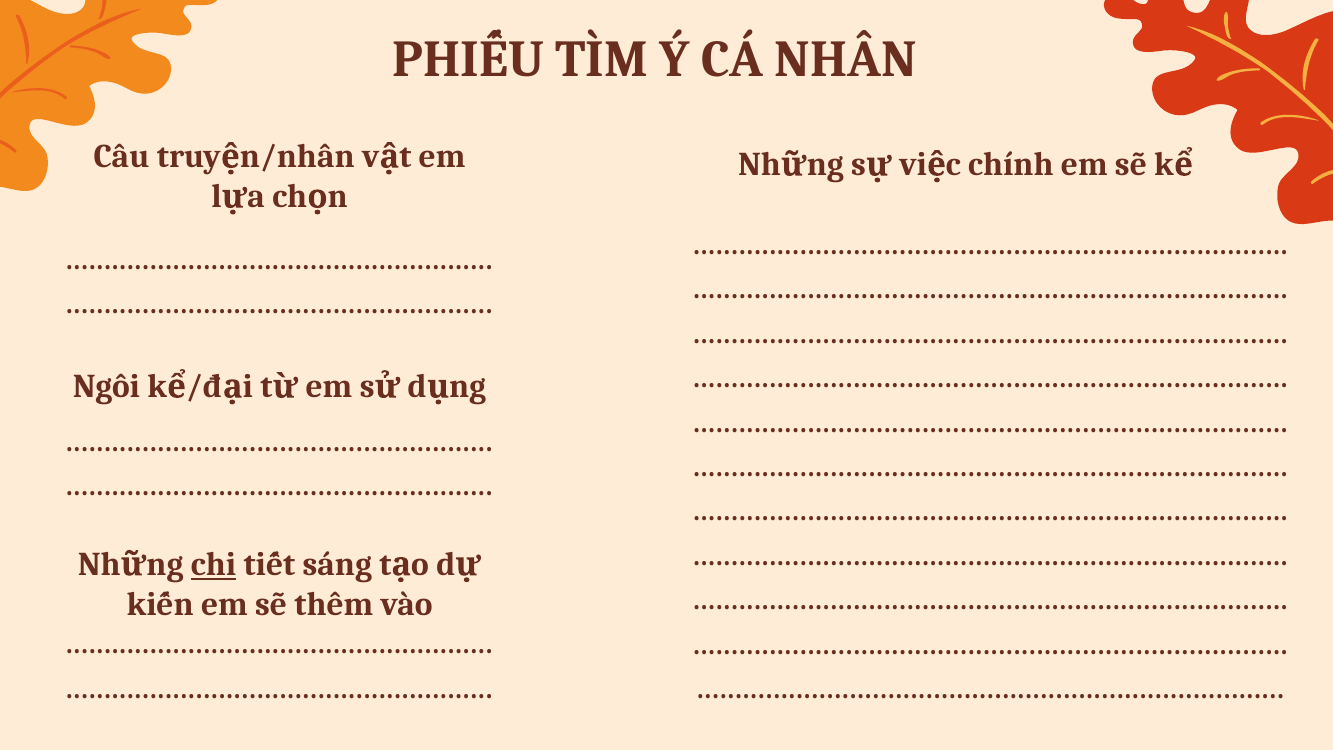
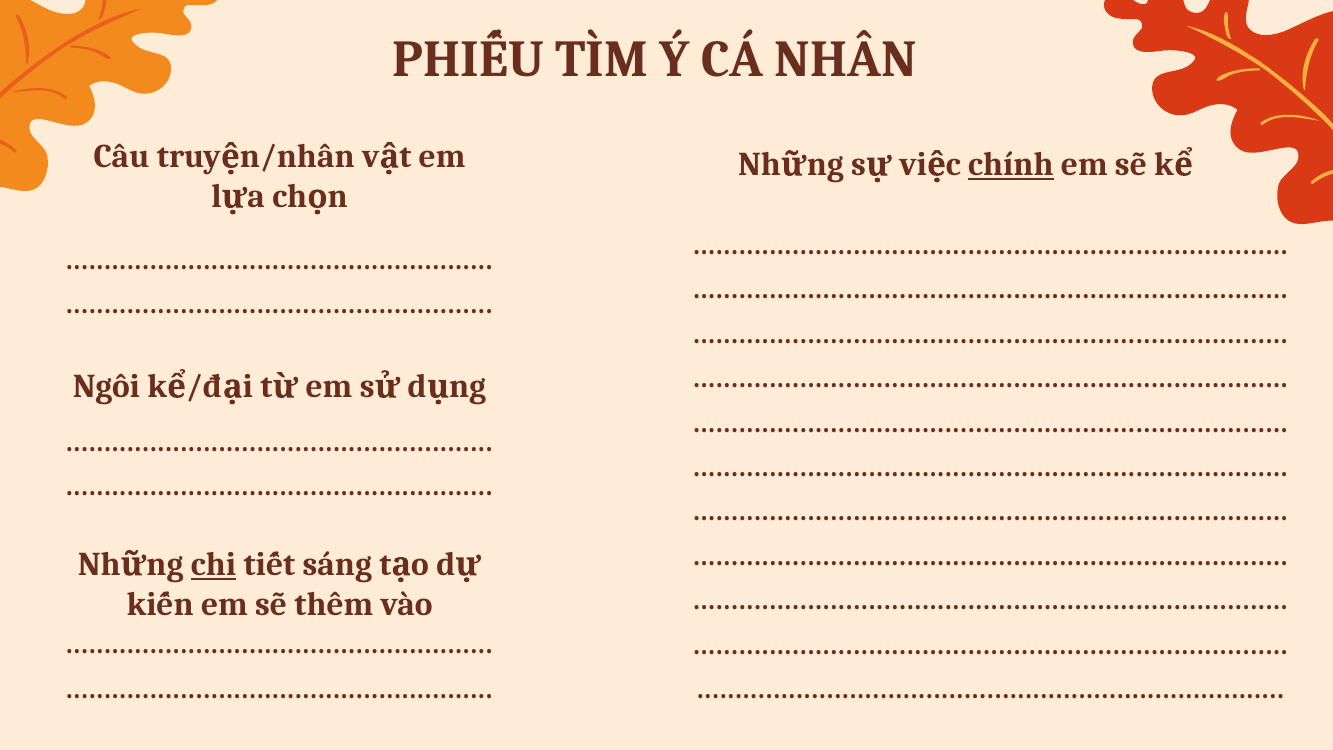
chính underline: none -> present (1011, 165)
